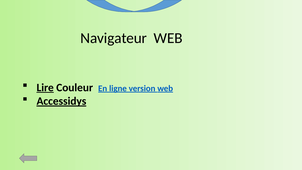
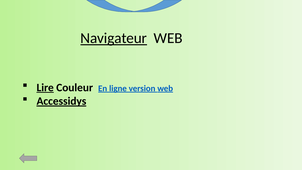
Navigateur underline: none -> present (114, 38)
